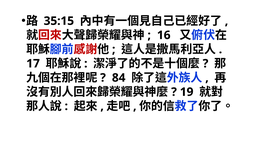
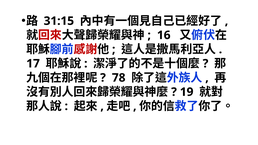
35:15: 35:15 -> 31:15 (59, 21)
84: 84 -> 78 (119, 78)
